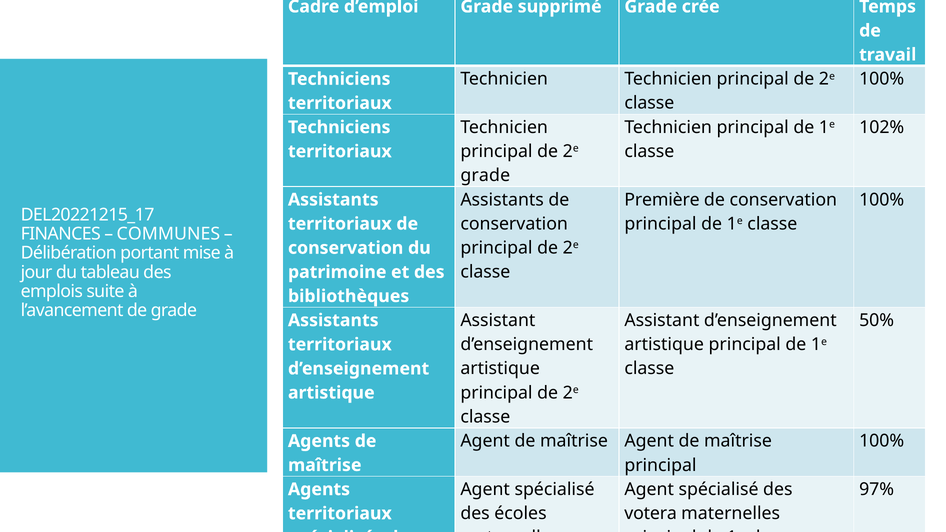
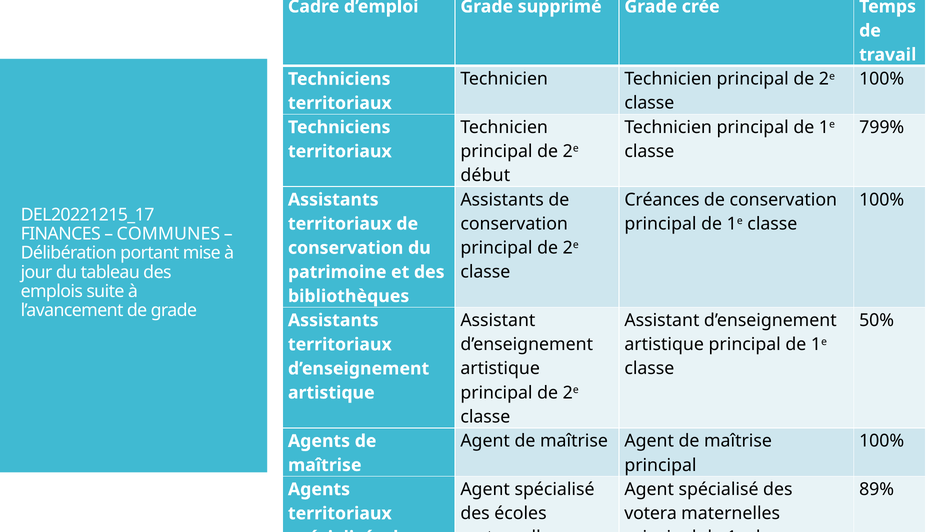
102%: 102% -> 799% (882, 127)
grade: grade -> début (485, 176)
Première: Première -> Créances (662, 200)
97%: 97% -> 89% (877, 489)
